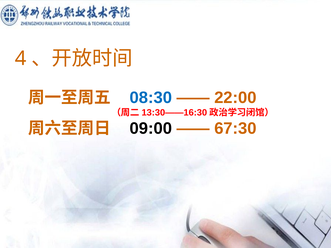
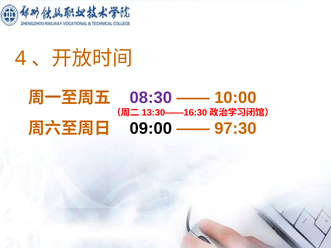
08:30 colour: blue -> purple (151, 98)
22:00: 22:00 -> 10:00 (235, 98)
67:30: 67:30 -> 97:30 (235, 129)
